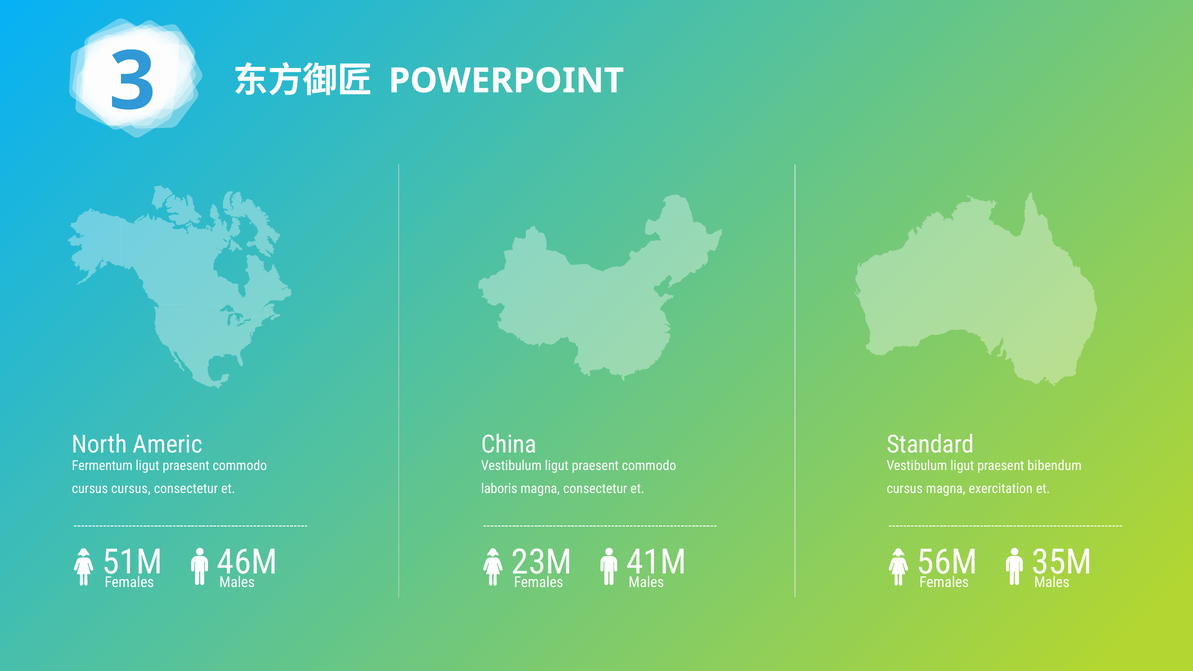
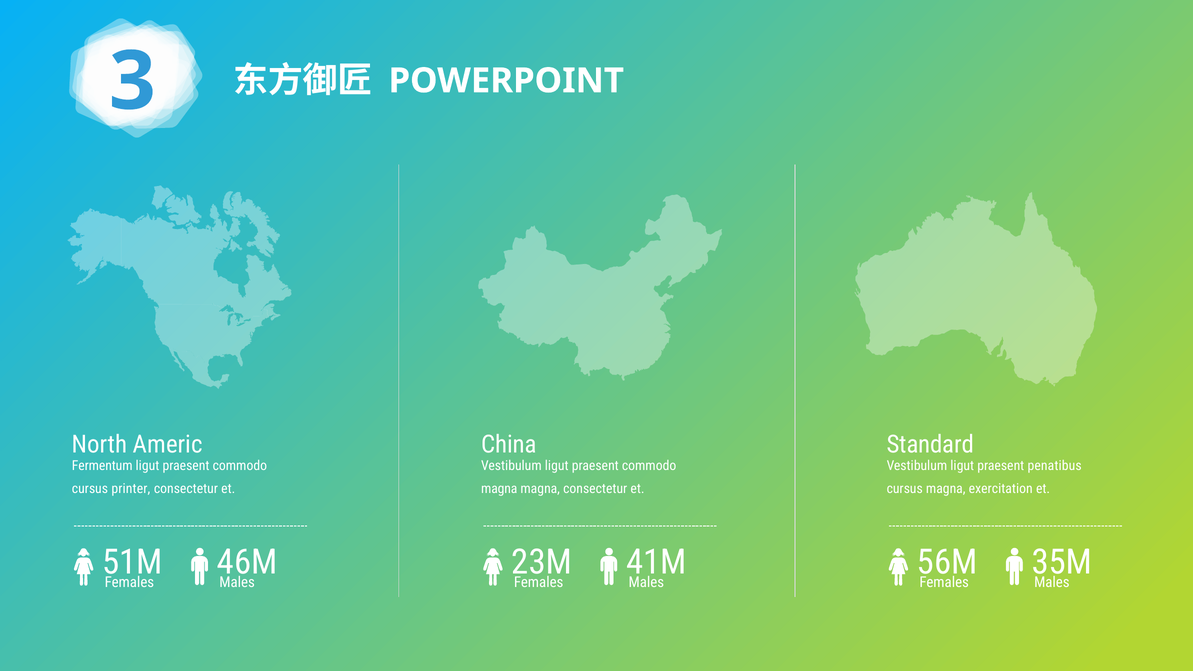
bibendum: bibendum -> penatibus (1055, 466)
cursus cursus: cursus -> printer (131, 489)
laboris: laboris -> magna (499, 489)
